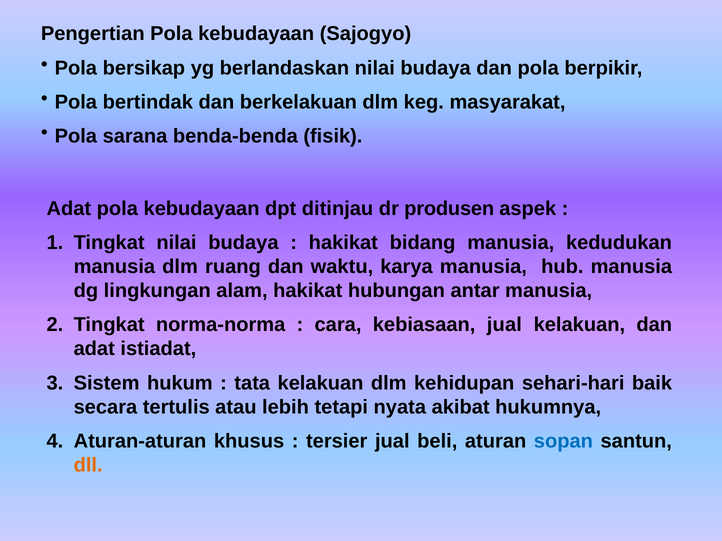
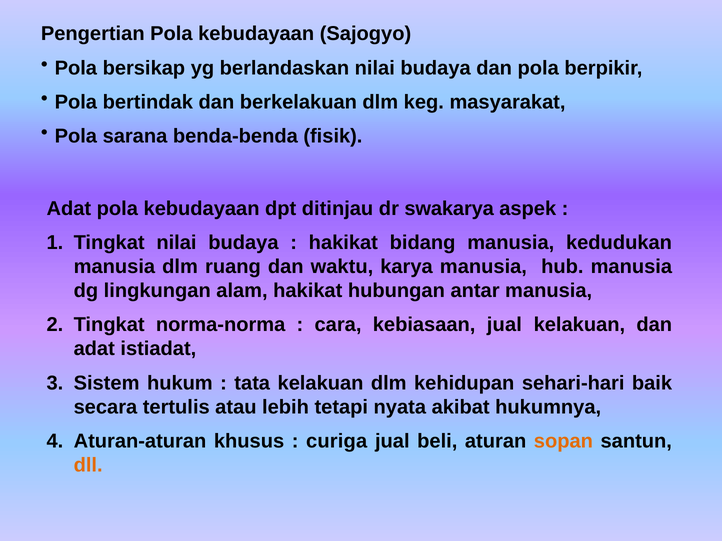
produsen: produsen -> swakarya (449, 209)
tersier: tersier -> curiga (337, 442)
sopan colour: blue -> orange (563, 442)
